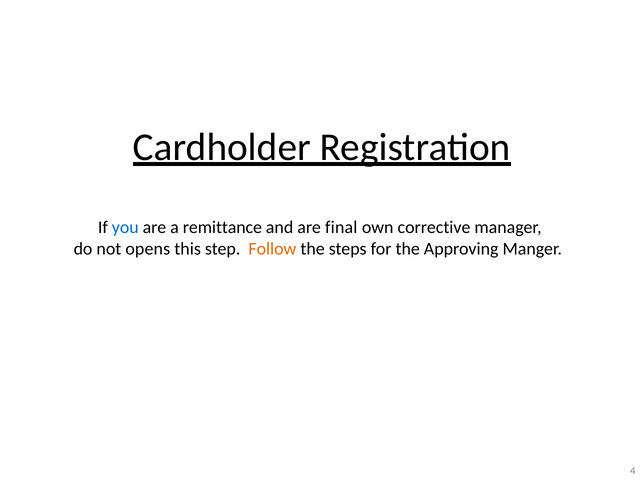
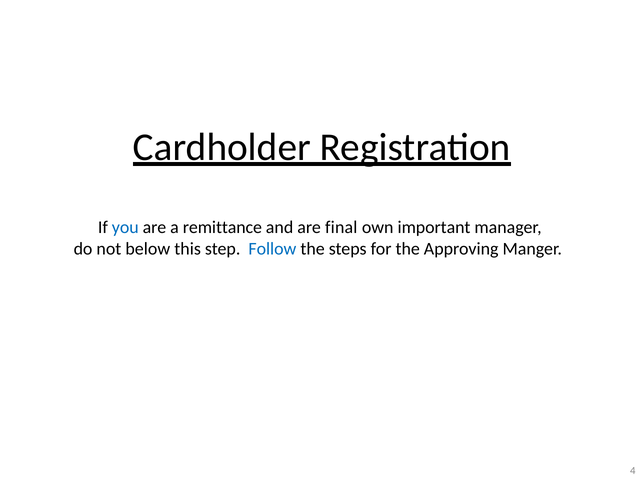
corrective: corrective -> important (434, 227)
opens: opens -> below (148, 249)
Follow colour: orange -> blue (272, 249)
